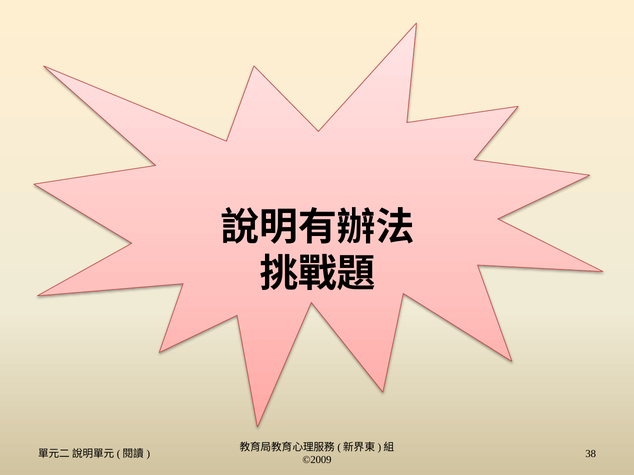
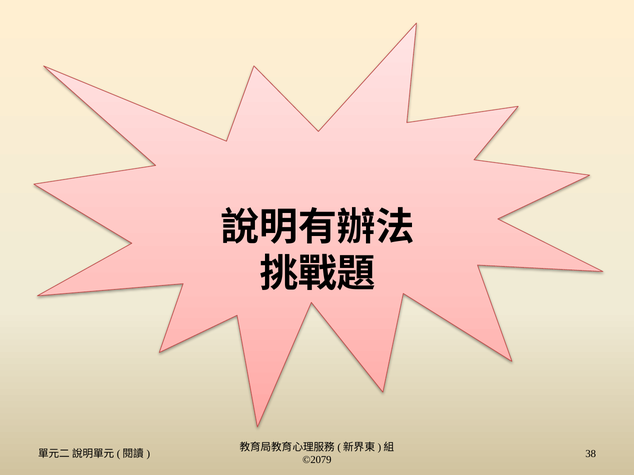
©2009: ©2009 -> ©2079 (317, 460)
